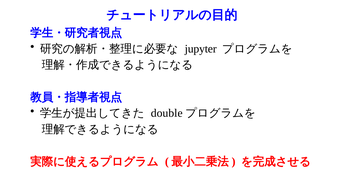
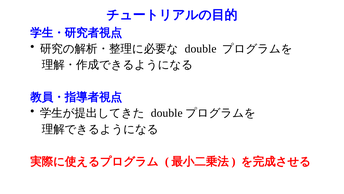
jupyter: jupyter -> double (201, 49)
